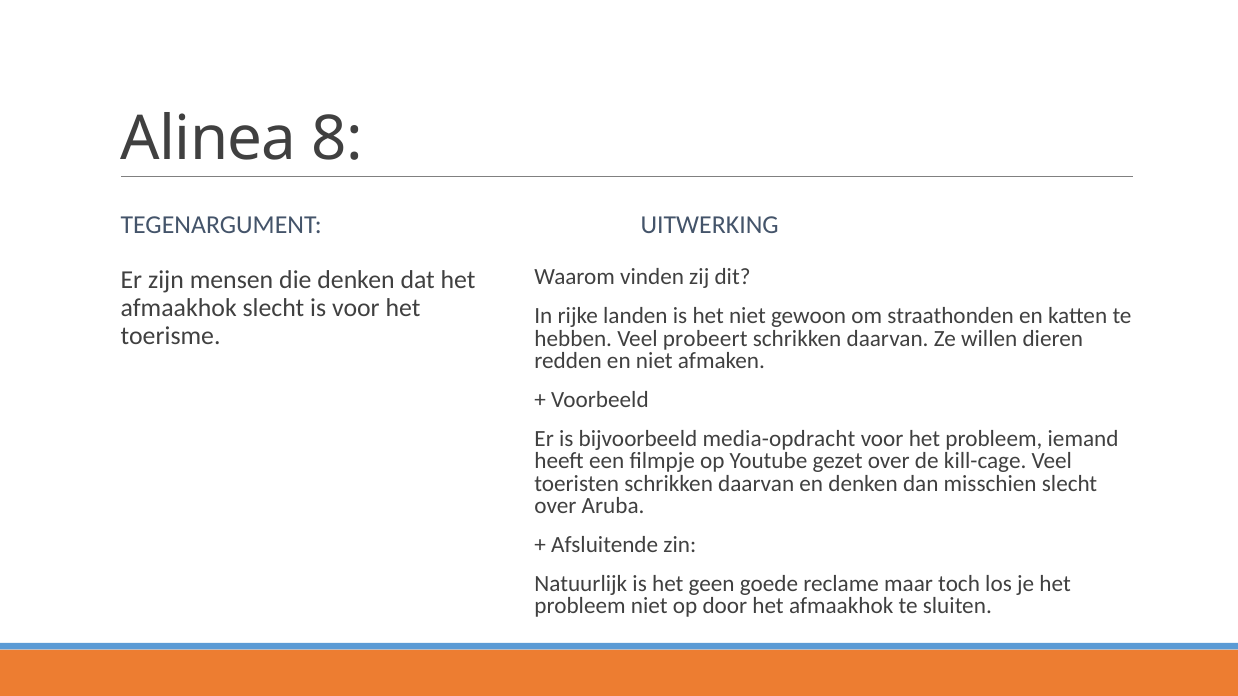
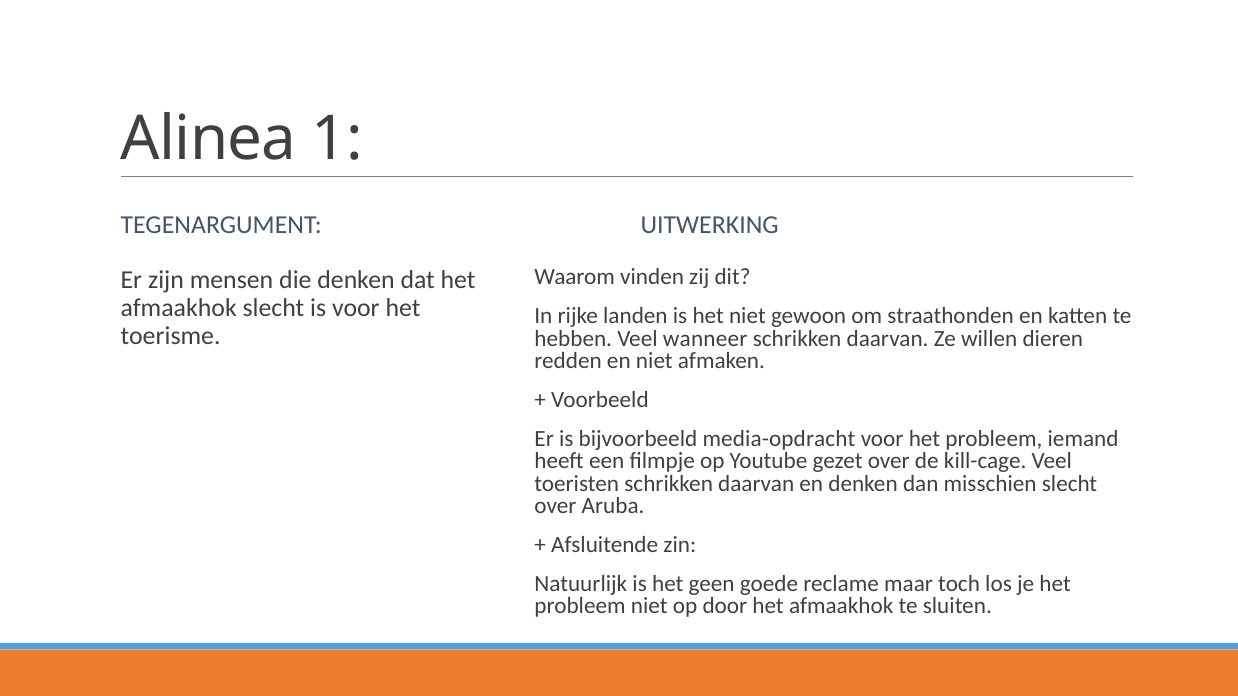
8: 8 -> 1 (337, 139)
probeert: probeert -> wanneer (705, 339)
